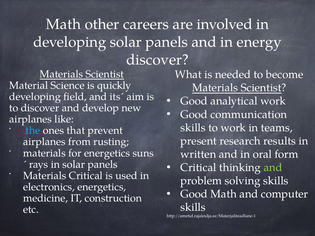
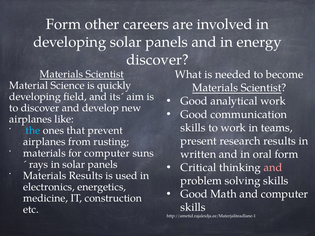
Math: Math -> Form (63, 24)
for energetics: energetics -> computer (107, 153)
and colour: light green -> pink (273, 168)
Materials Critical: Critical -> Results (86, 176)
